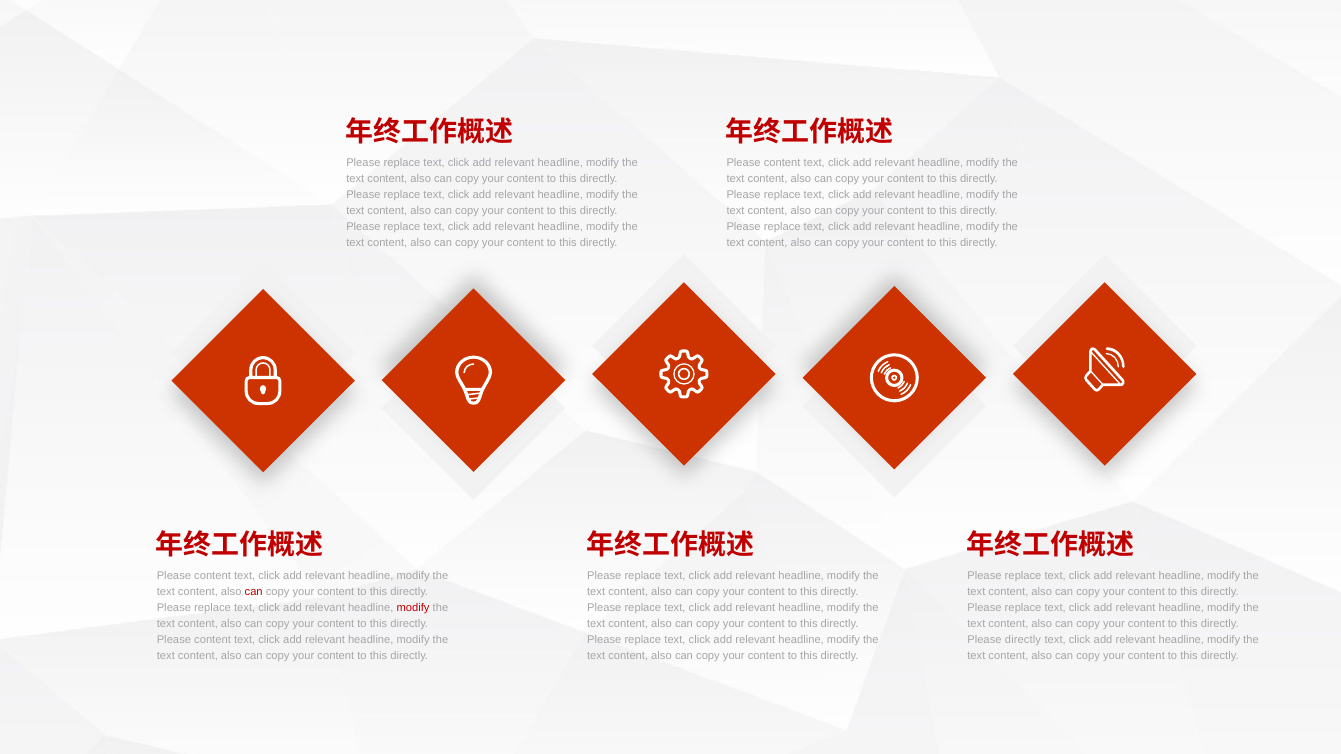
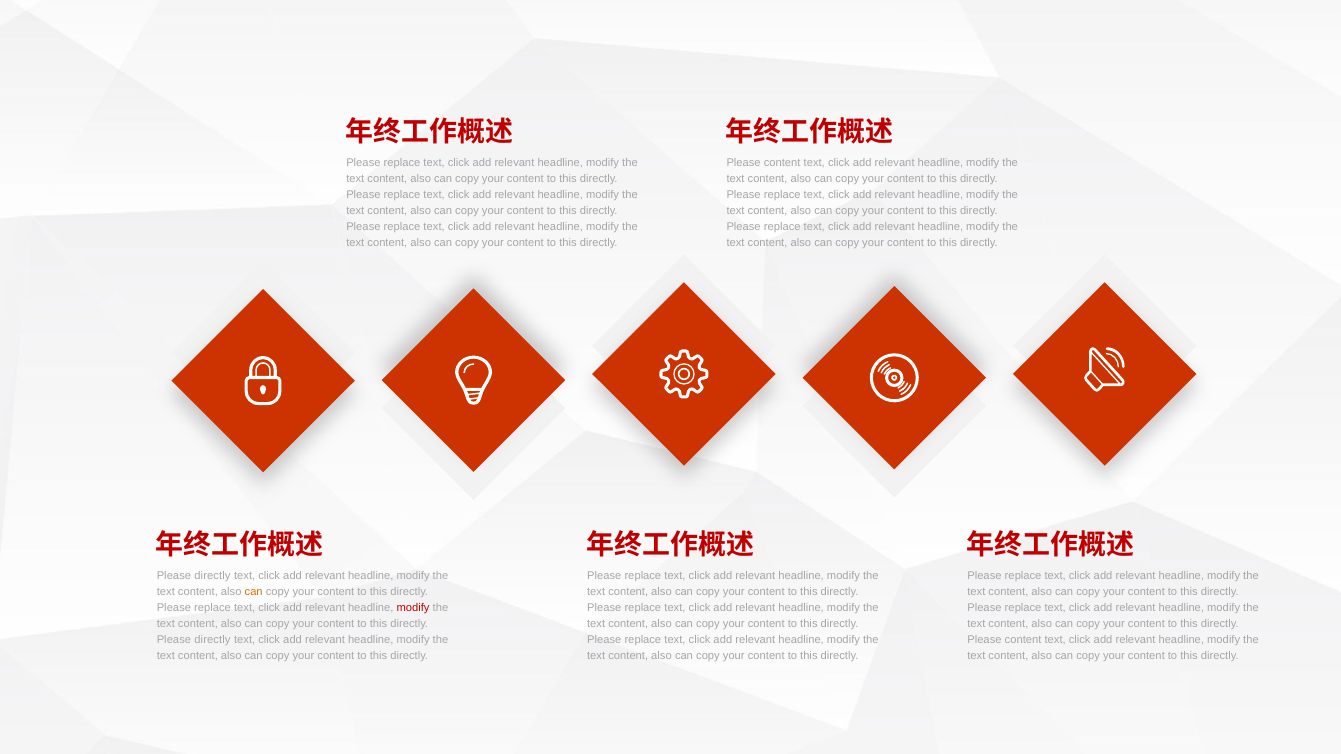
content: content -> directly (212, 576)
can colour: red -> orange (254, 592)
content: content -> directly (212, 640)
directly: directly -> content (1023, 640)
